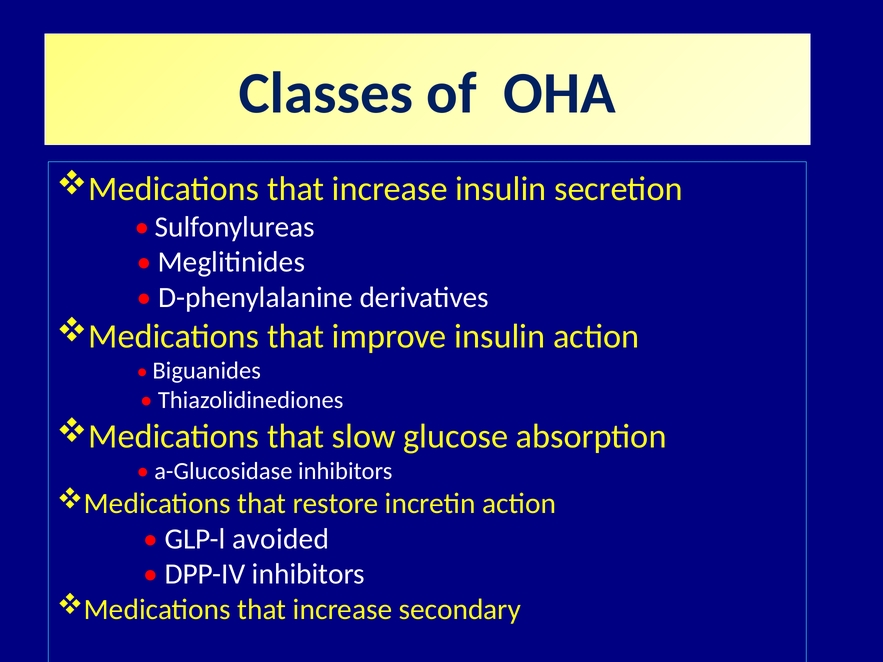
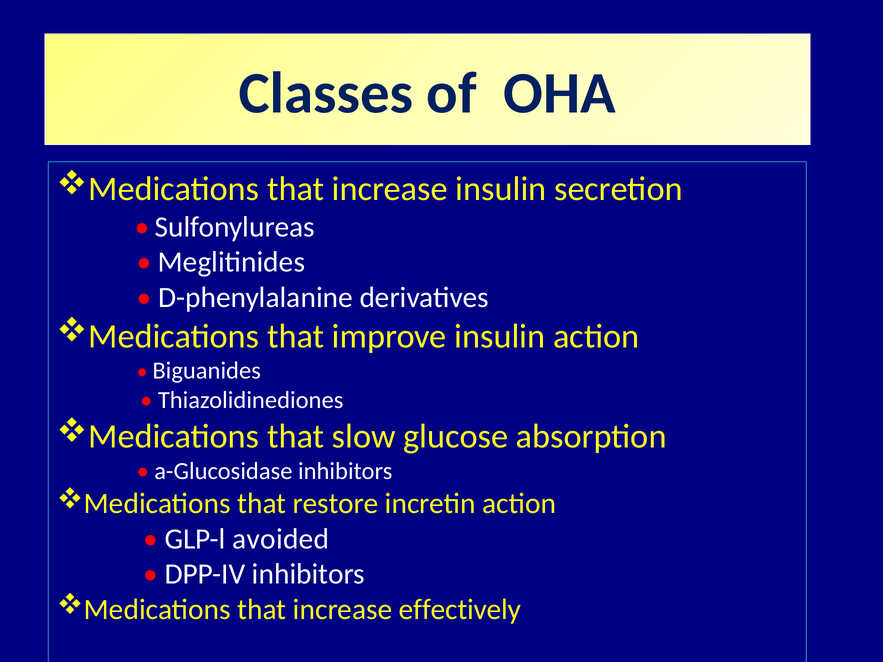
secondary: secondary -> effectively (460, 610)
